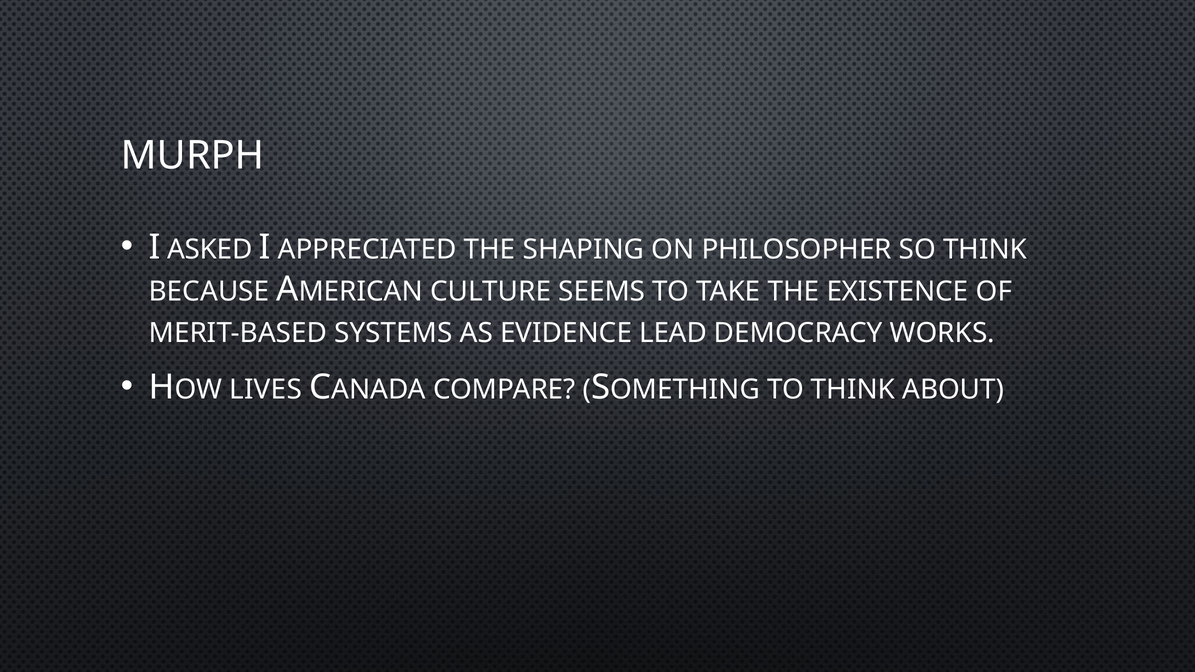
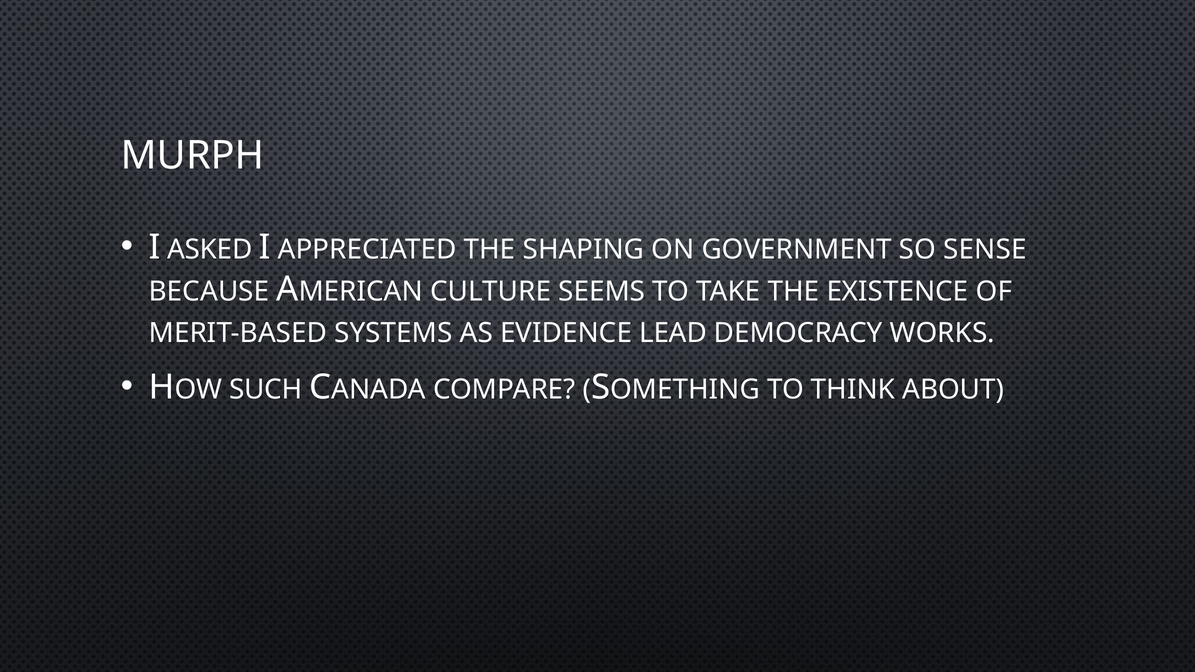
PHILOSOPHER: PHILOSOPHER -> GOVERNMENT (797, 250)
SO THINK: THINK -> SENSE (985, 250)
LIVES: LIVES -> SUCH (266, 390)
